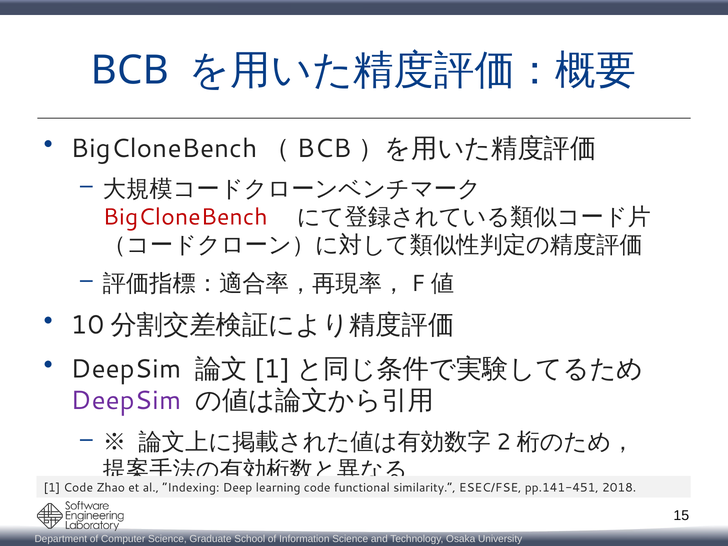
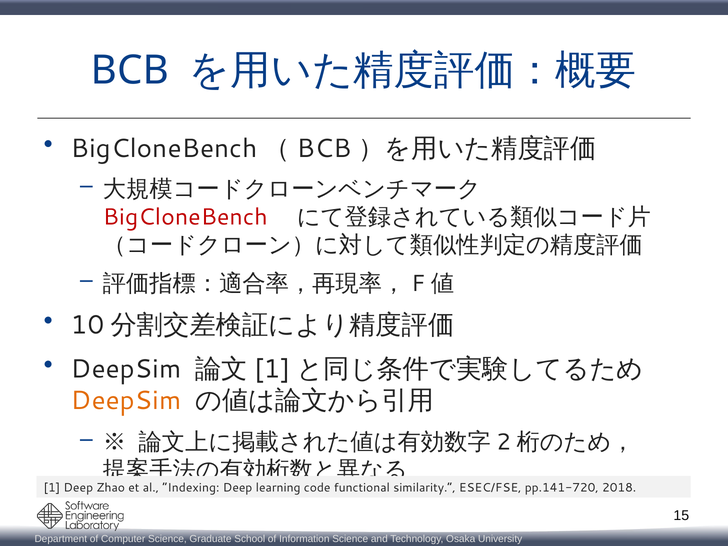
DeepSim colour: purple -> orange (126, 401)
1 Code: Code -> Deep (78, 488)
pp.141-451: pp.141-451 -> pp.141-720 (562, 488)
